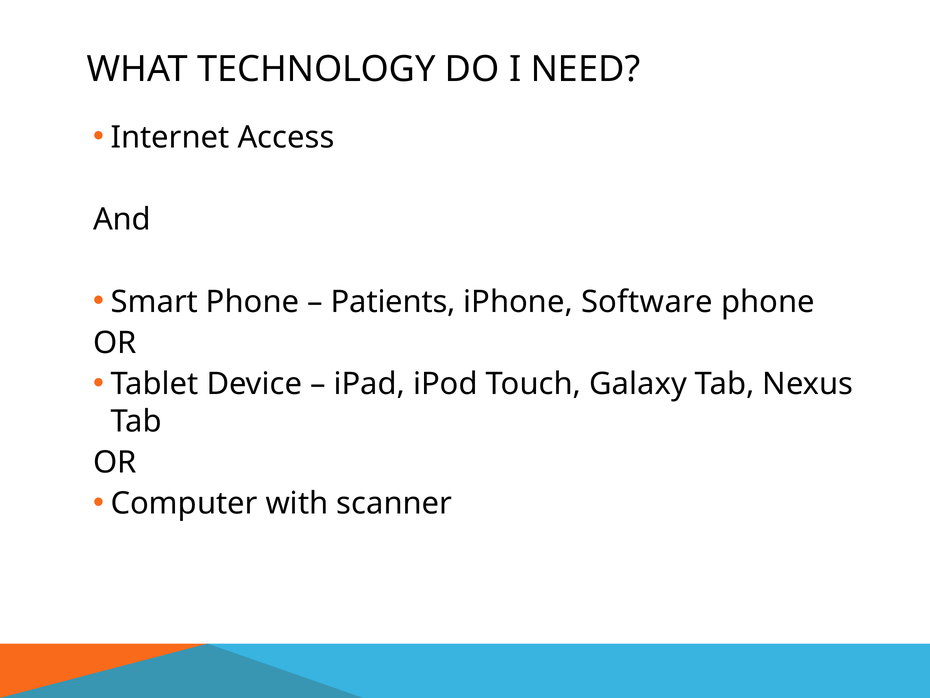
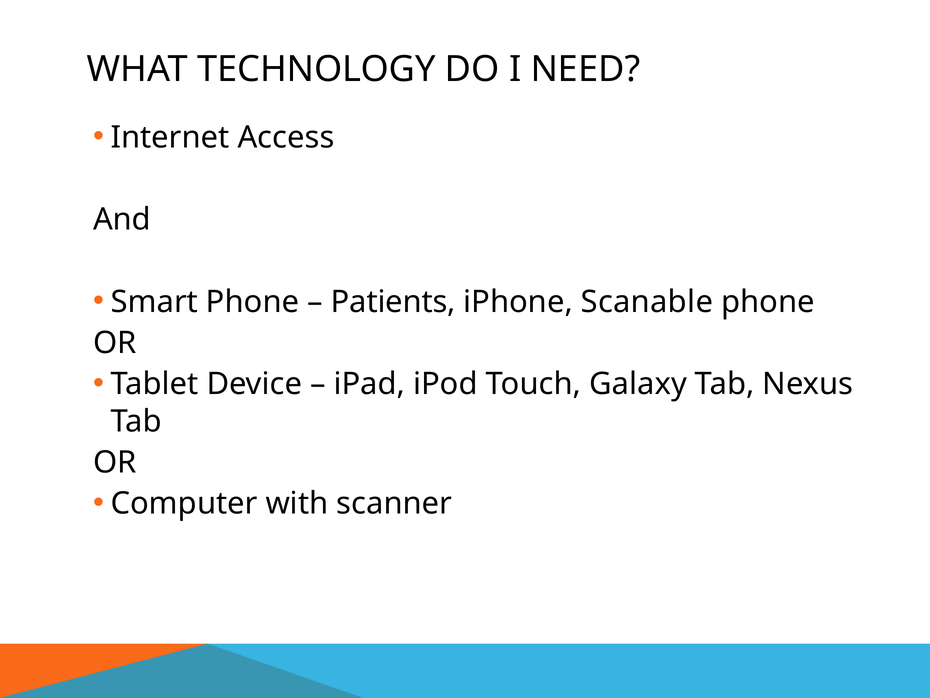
Software: Software -> Scanable (647, 302)
